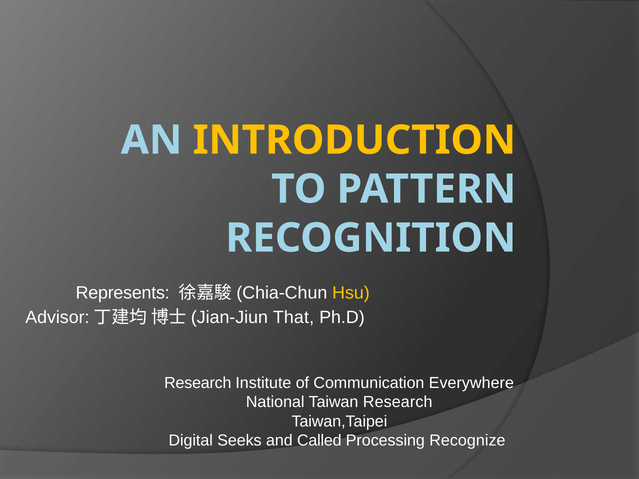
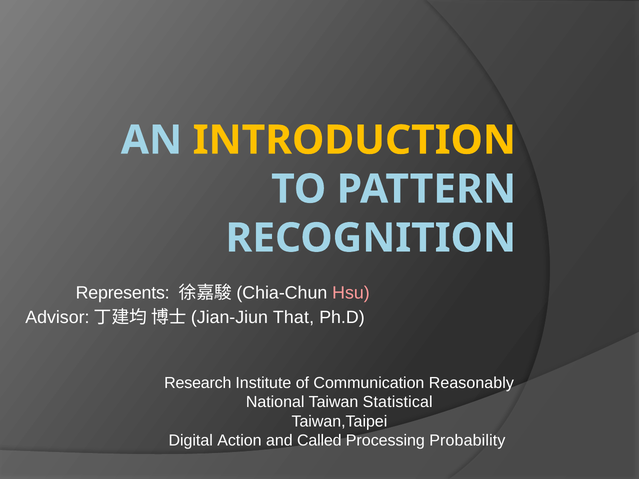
Hsu colour: yellow -> pink (351, 293)
Everywhere: Everywhere -> Reasonably (471, 383)
Taiwan Research: Research -> Statistical (398, 402)
Seeks: Seeks -> Action (239, 441)
Recognize: Recognize -> Probability (467, 441)
